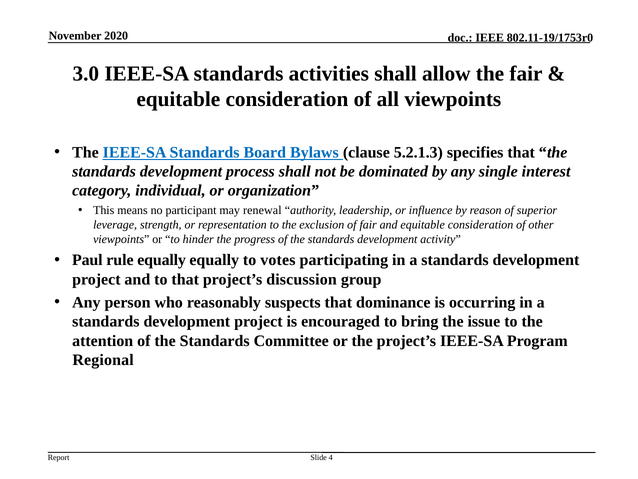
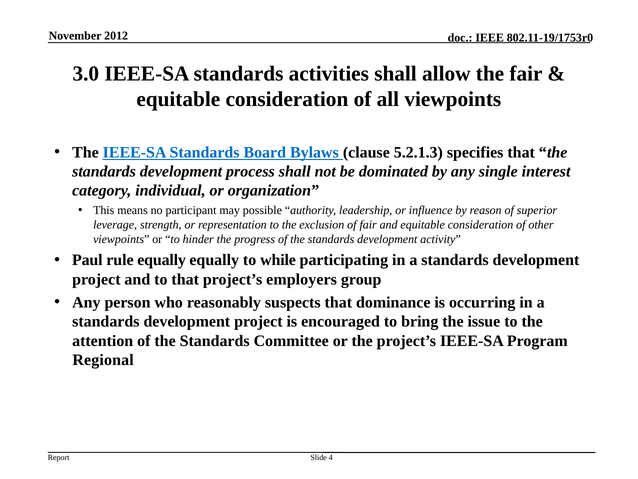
2020: 2020 -> 2012 (116, 36)
renewal: renewal -> possible (262, 210)
votes: votes -> while (278, 260)
discussion: discussion -> employers (302, 279)
